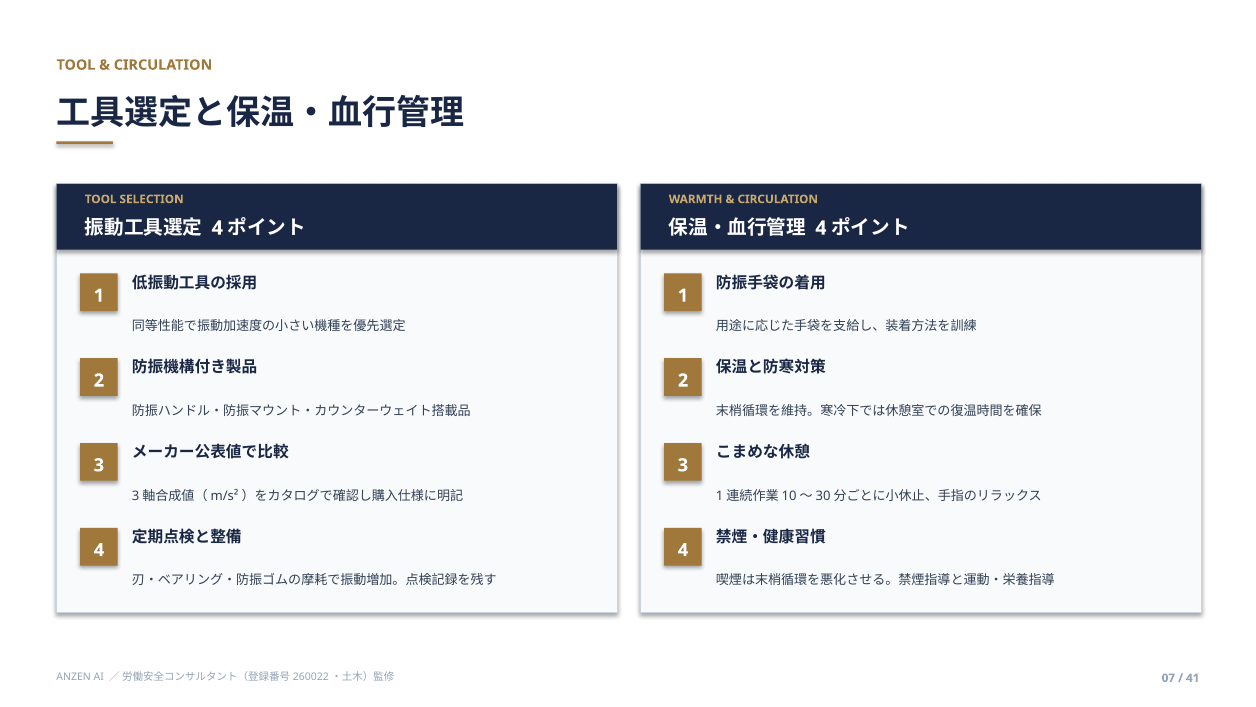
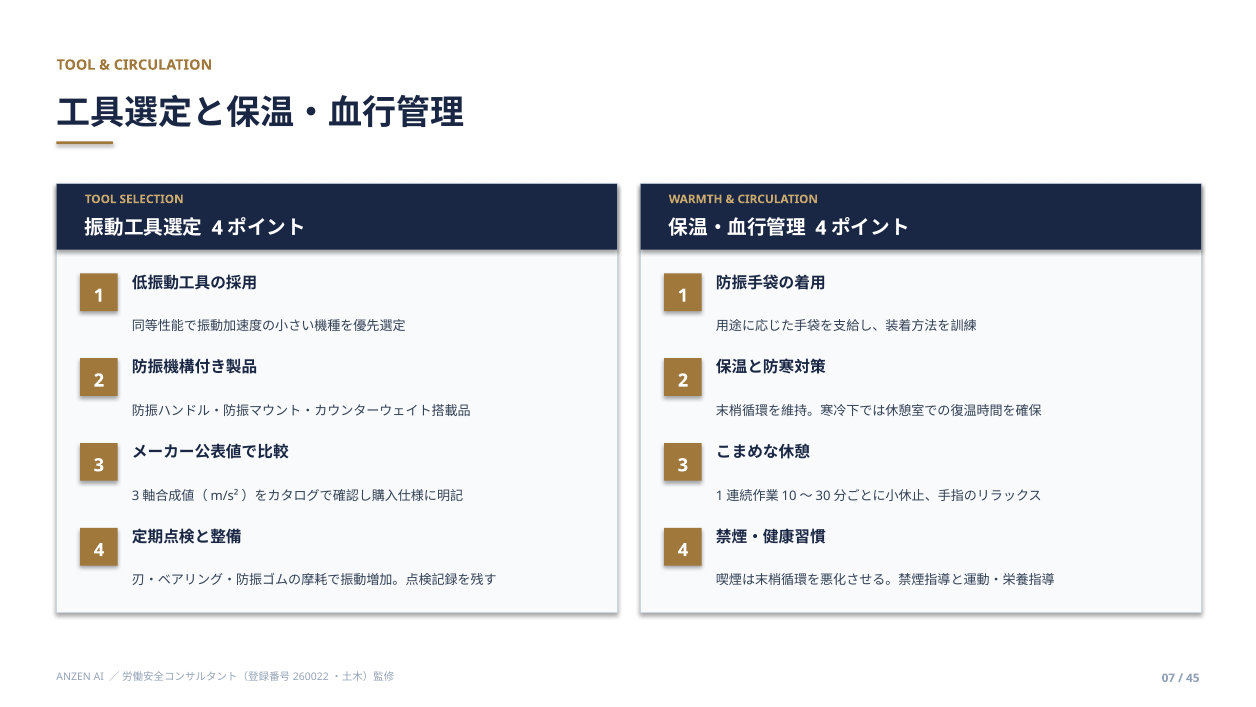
41: 41 -> 45 (1193, 678)
